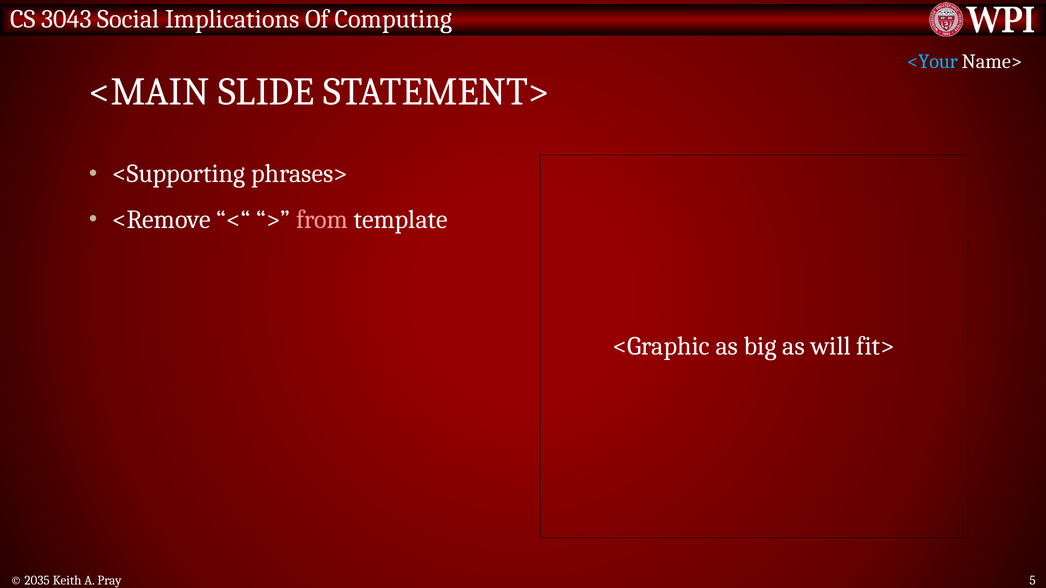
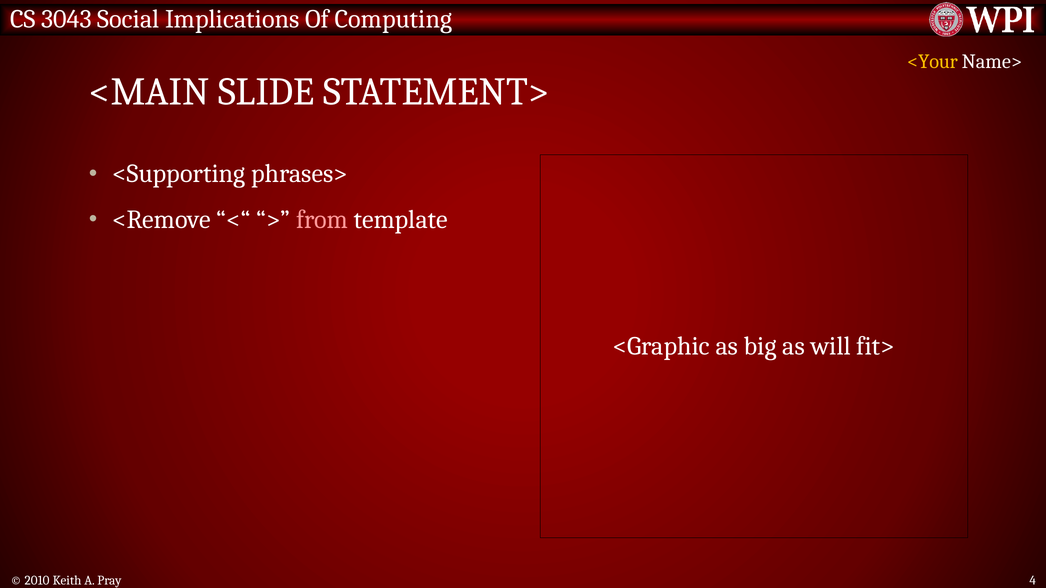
<Your colour: light blue -> yellow (932, 61)
2035: 2035 -> 2010 (37, 581)
5: 5 -> 4 (1033, 581)
